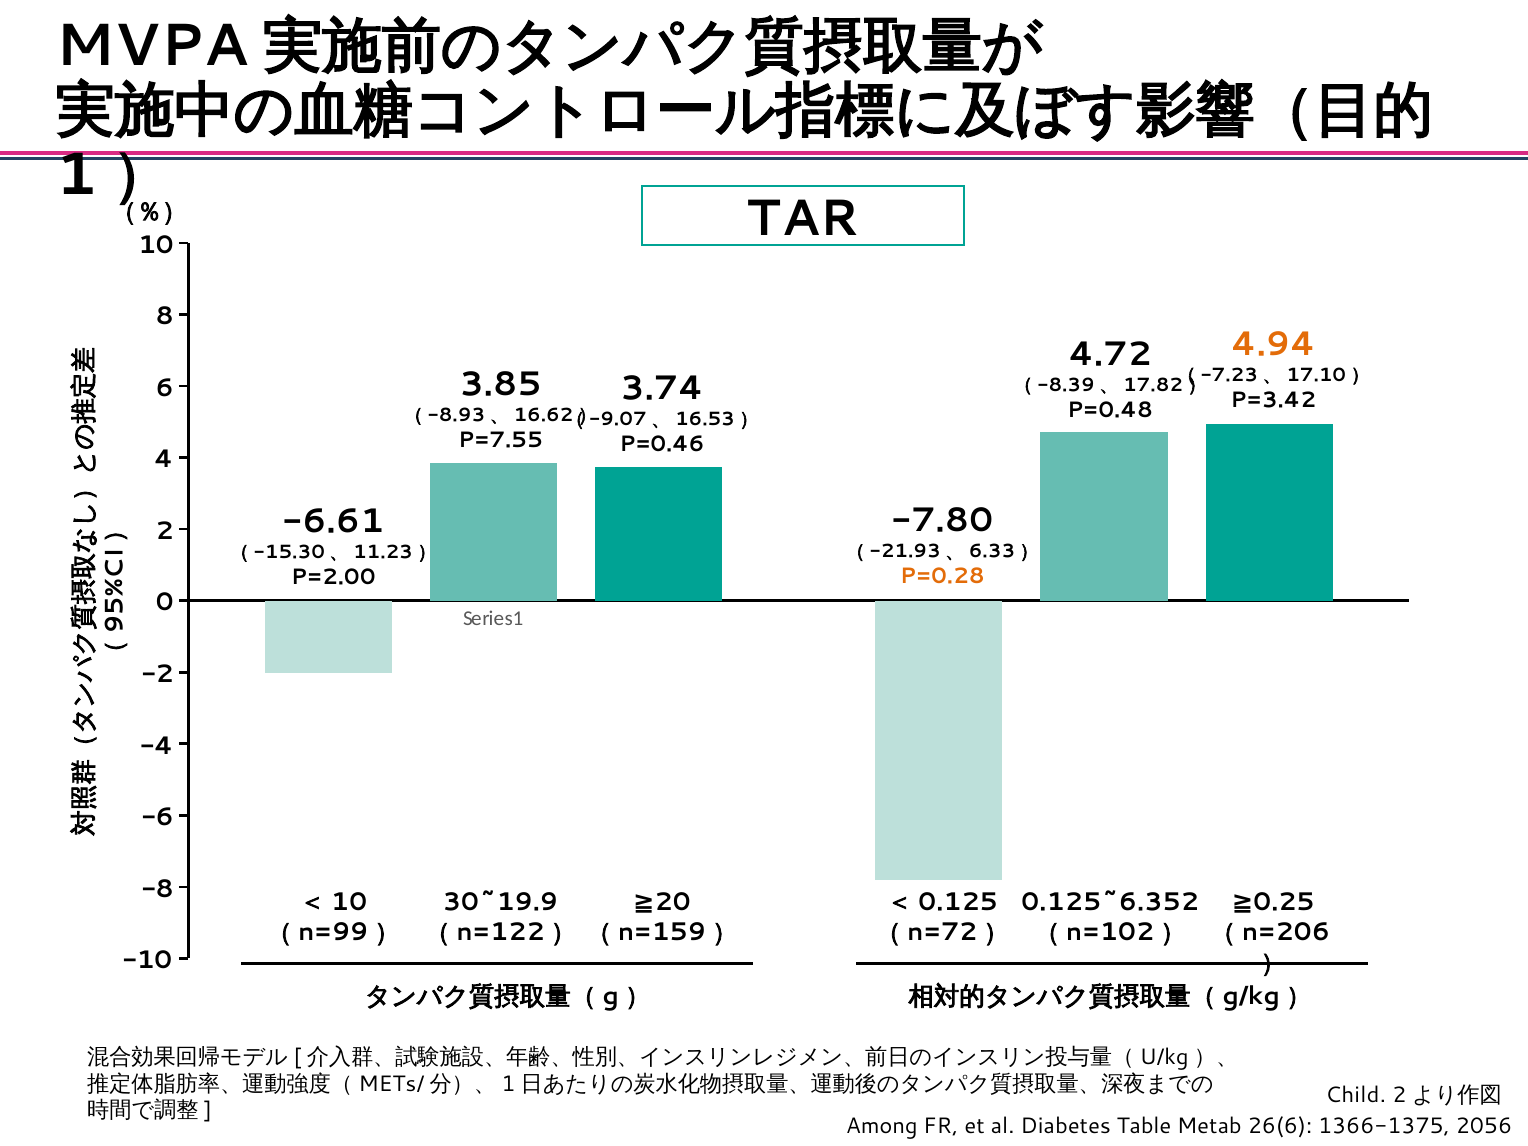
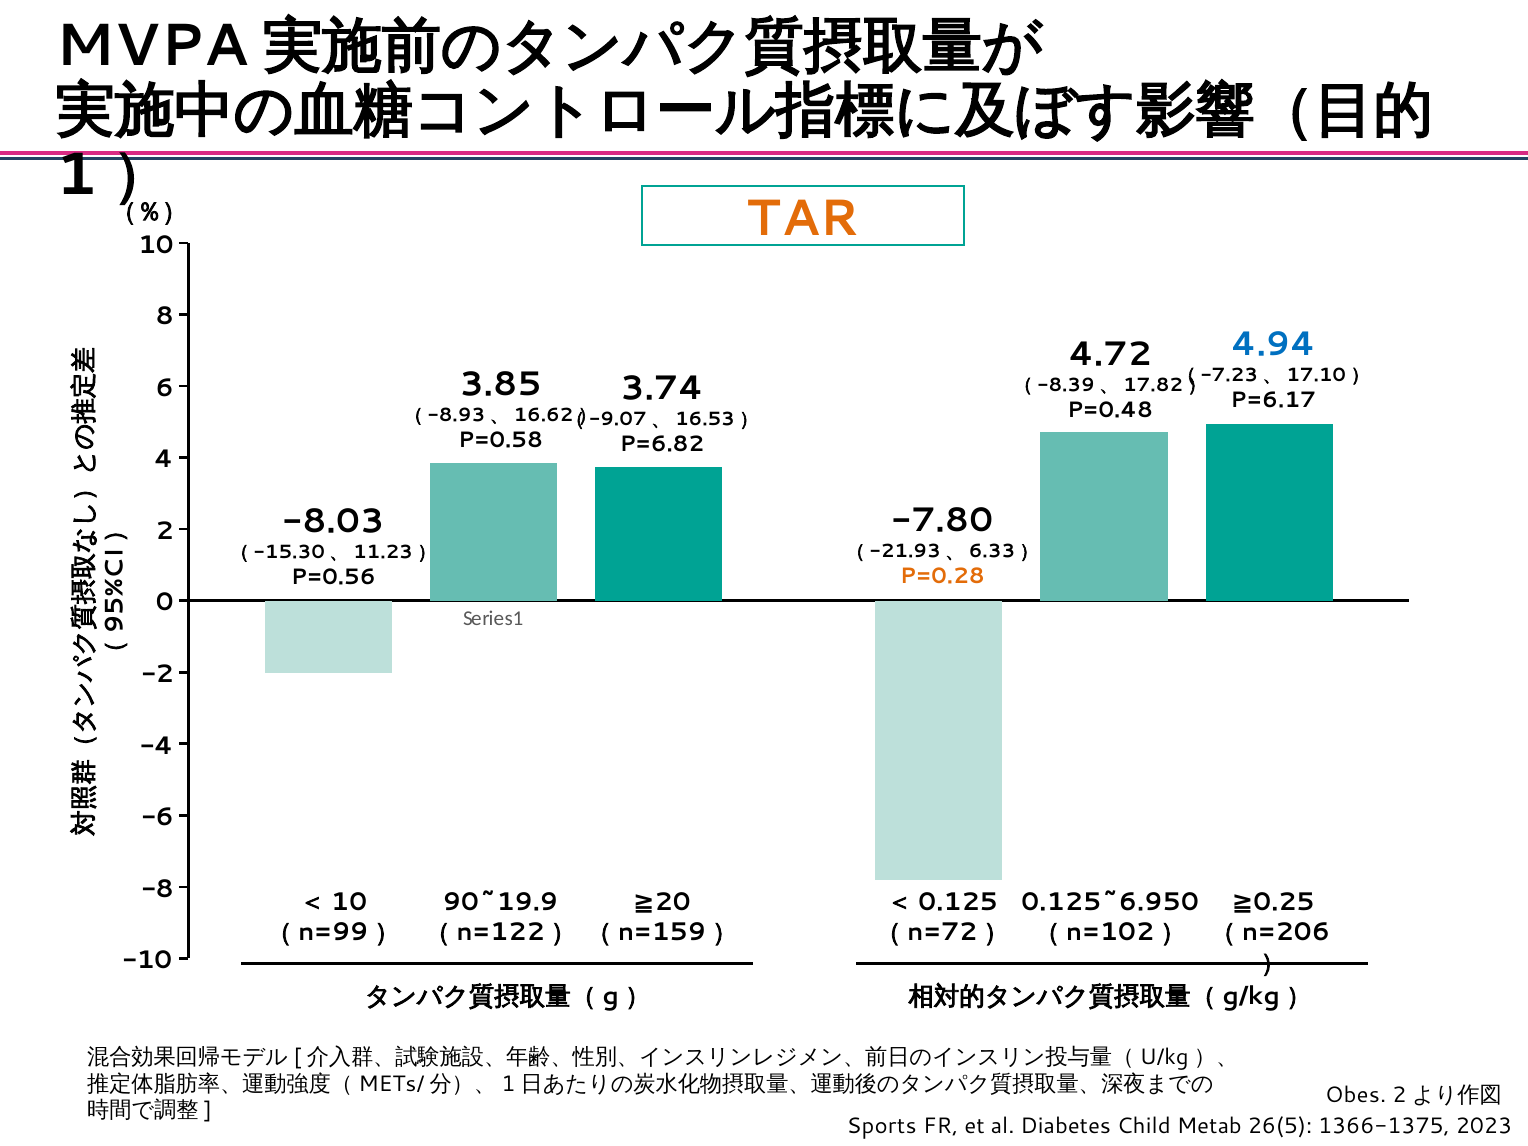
TAR colour: black -> orange (803, 219)
4.94 colour: orange -> blue (1273, 344)
P=3.42: P=3.42 -> P=6.17 (1273, 400)
P=7.55: P=7.55 -> P=0.58 (500, 440)
P=0.46: P=0.46 -> P=6.82 (662, 444)
-6.61: -6.61 -> -8.03 (333, 521)
P=2.00: P=2.00 -> P=0.56 (333, 577)
30~19.9: 30~19.9 -> 90~19.9 (500, 902)
0.125~6.352: 0.125~6.352 -> 0.125~6.950 (1110, 902)
Child: Child -> Obes (1356, 1095)
Among: Among -> Sports (882, 1127)
Table: Table -> Child (1144, 1127)
26(6: 26(6 -> 26(5 (1280, 1127)
2056: 2056 -> 2023 (1484, 1127)
